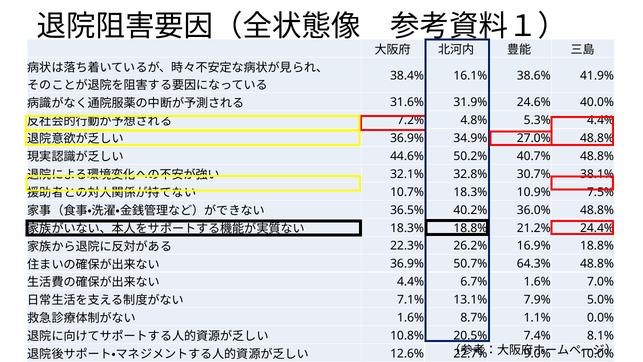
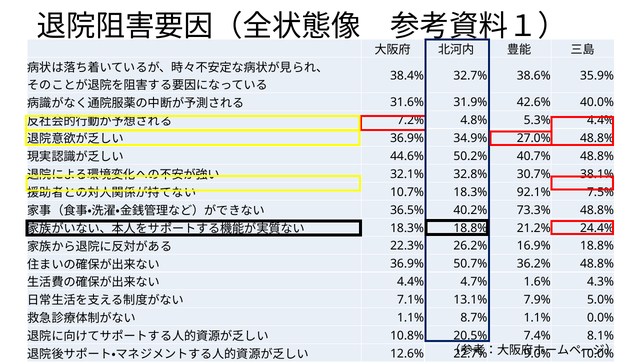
16.1%: 16.1% -> 32.7% (470, 76)
41.9%: 41.9% -> 35.9% (597, 76)
24.6%: 24.6% -> 42.6% (534, 102)
10.9%: 10.9% -> 92.1% (534, 192)
36.0%: 36.0% -> 73.3% (534, 210)
64.3%: 64.3% -> 36.2% (534, 264)
6.7%: 6.7% -> 4.7% (474, 282)
7.0%: 7.0% -> 4.3% (601, 282)
1.6%: 1.6% -> 1.1% (411, 317)
